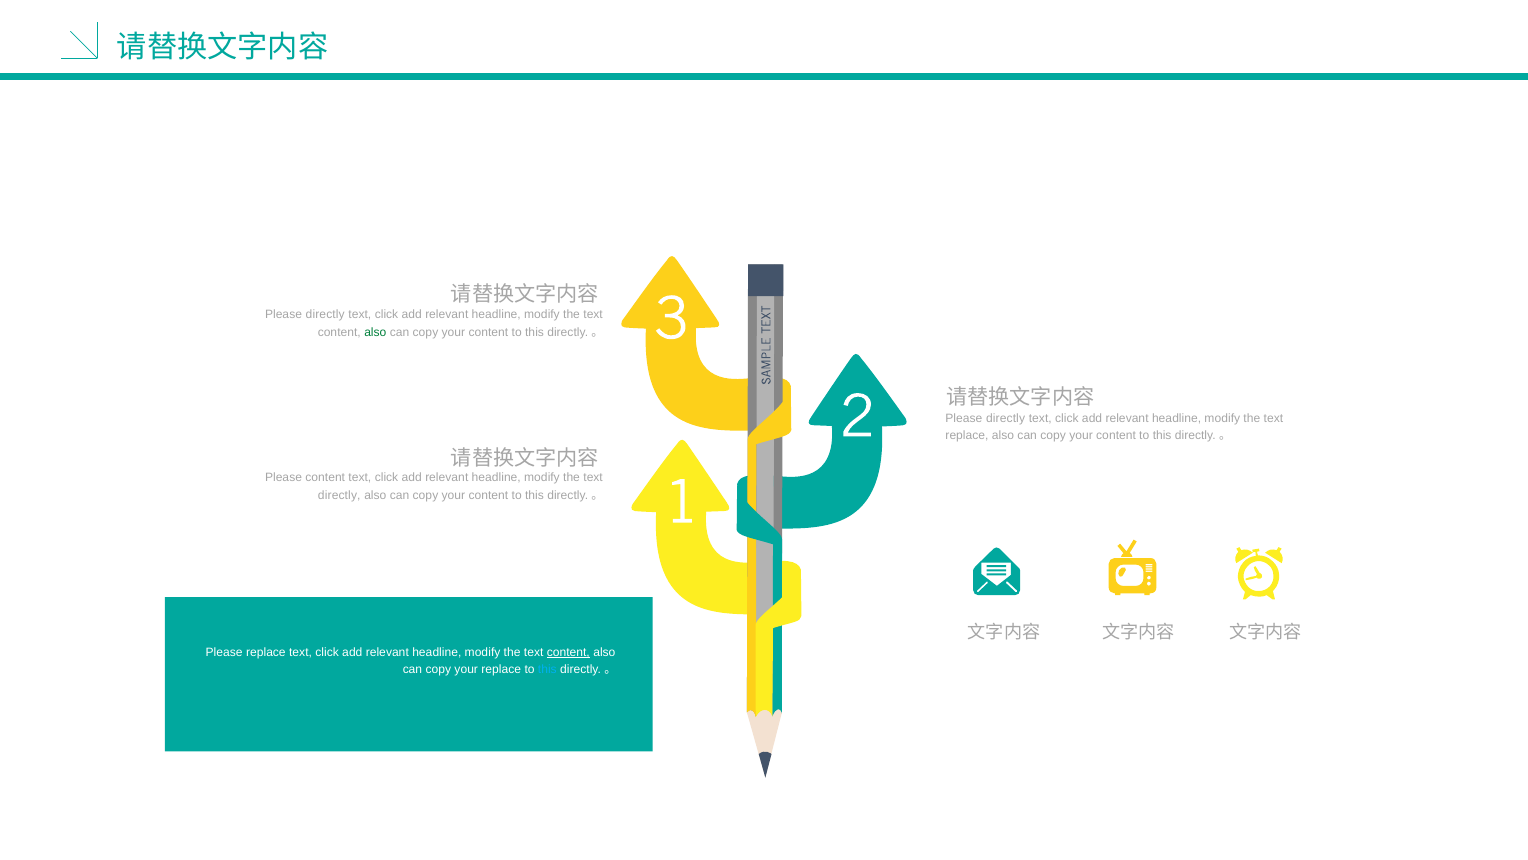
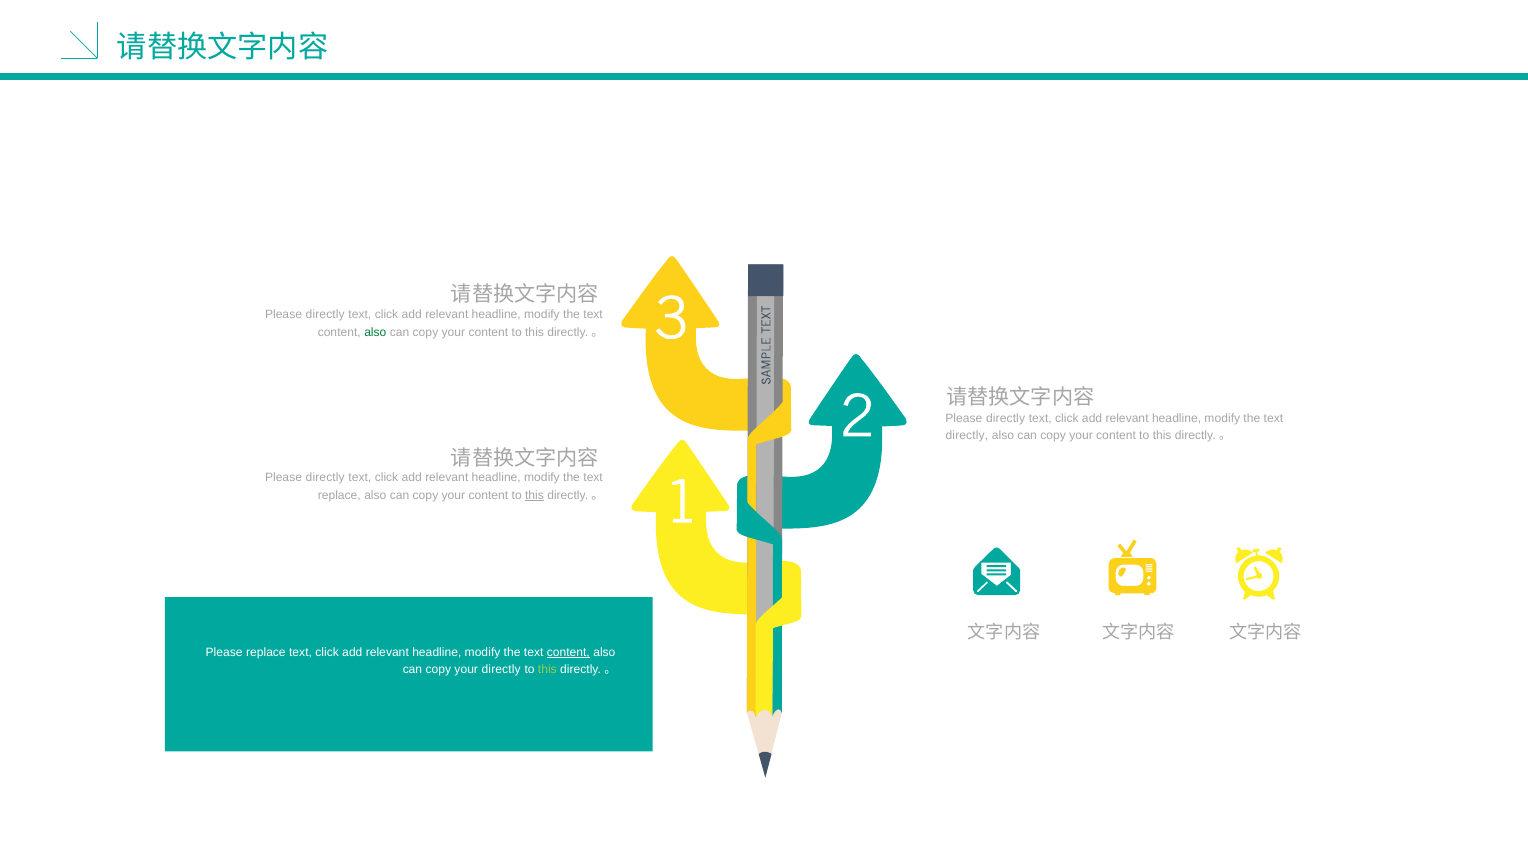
replace: replace -> directly (967, 435)
content: content -> directly (325, 478)
directly: directly -> replace (339, 495)
this underline: none -> present (535, 495)
your replace: replace -> directly (501, 669)
this colour: light blue -> light green (547, 669)
